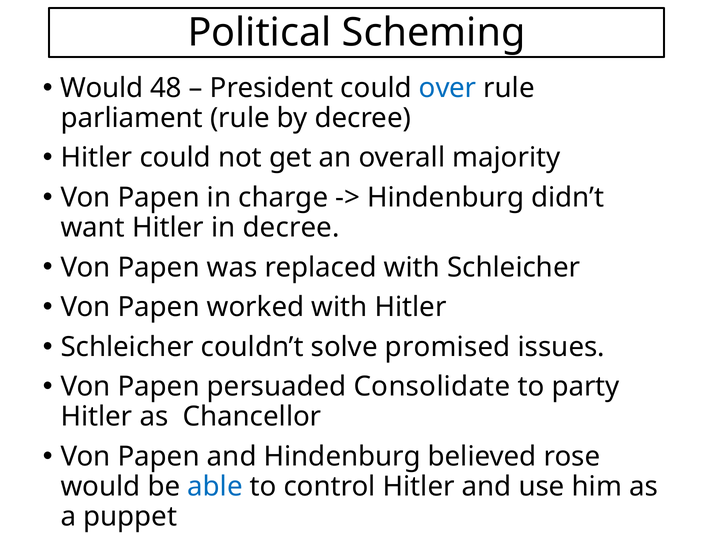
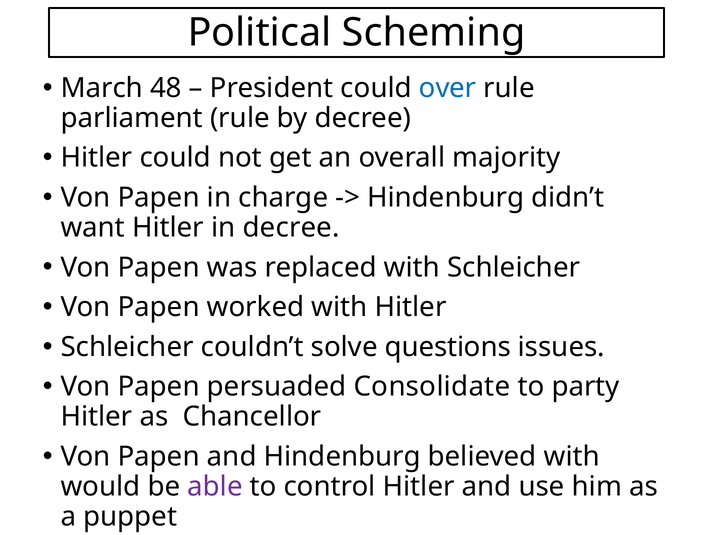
Would: Would -> March (102, 88)
promised: promised -> questions (448, 347)
believed rose: rose -> with (572, 456)
able colour: blue -> purple (215, 486)
